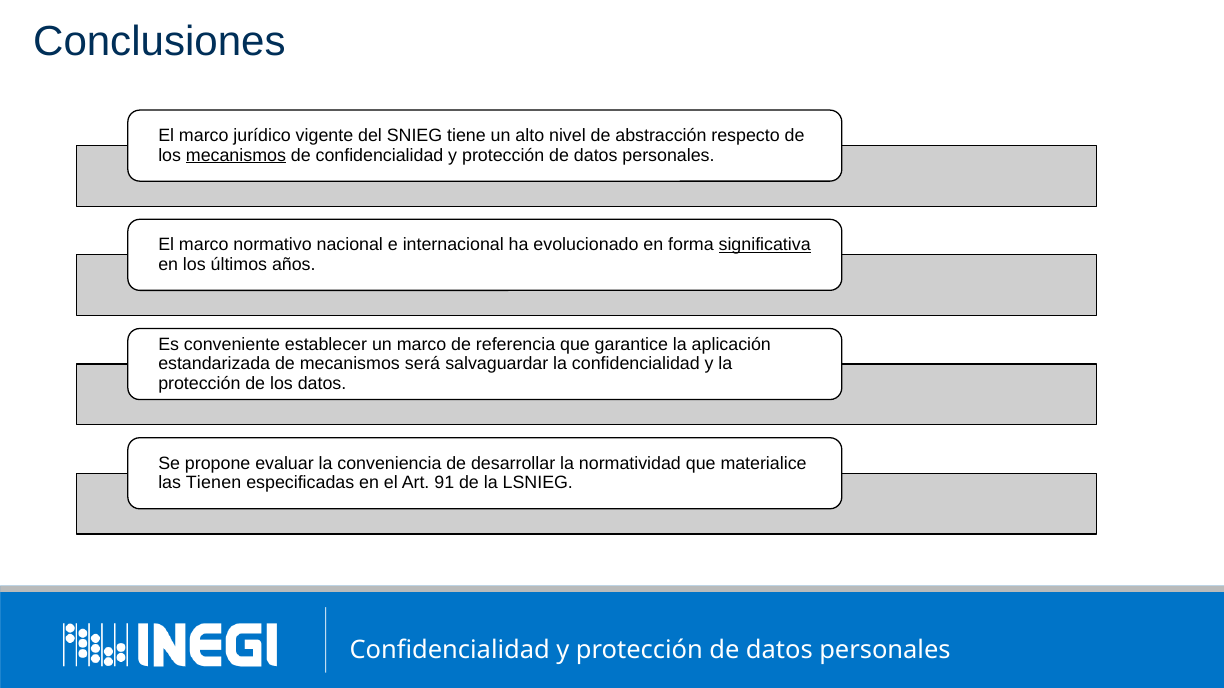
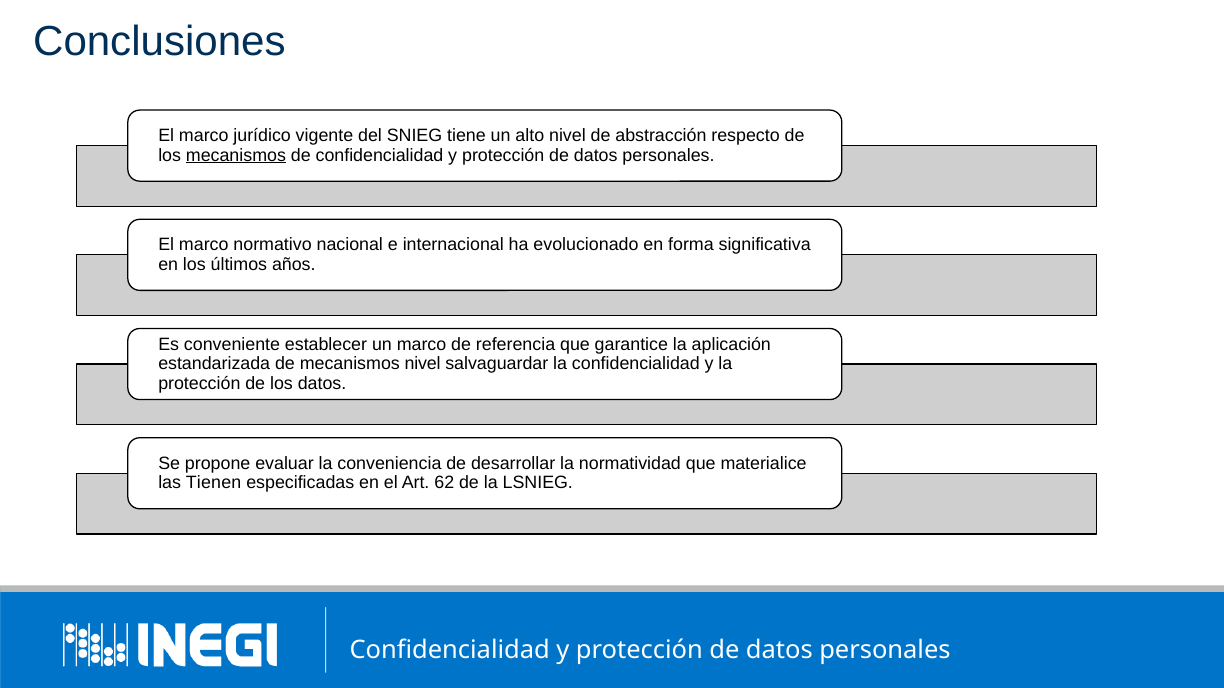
significativa underline: present -> none (765, 245)
mecanismos será: será -> nivel (423, 364)
91: 91 -> 62 (444, 483)
